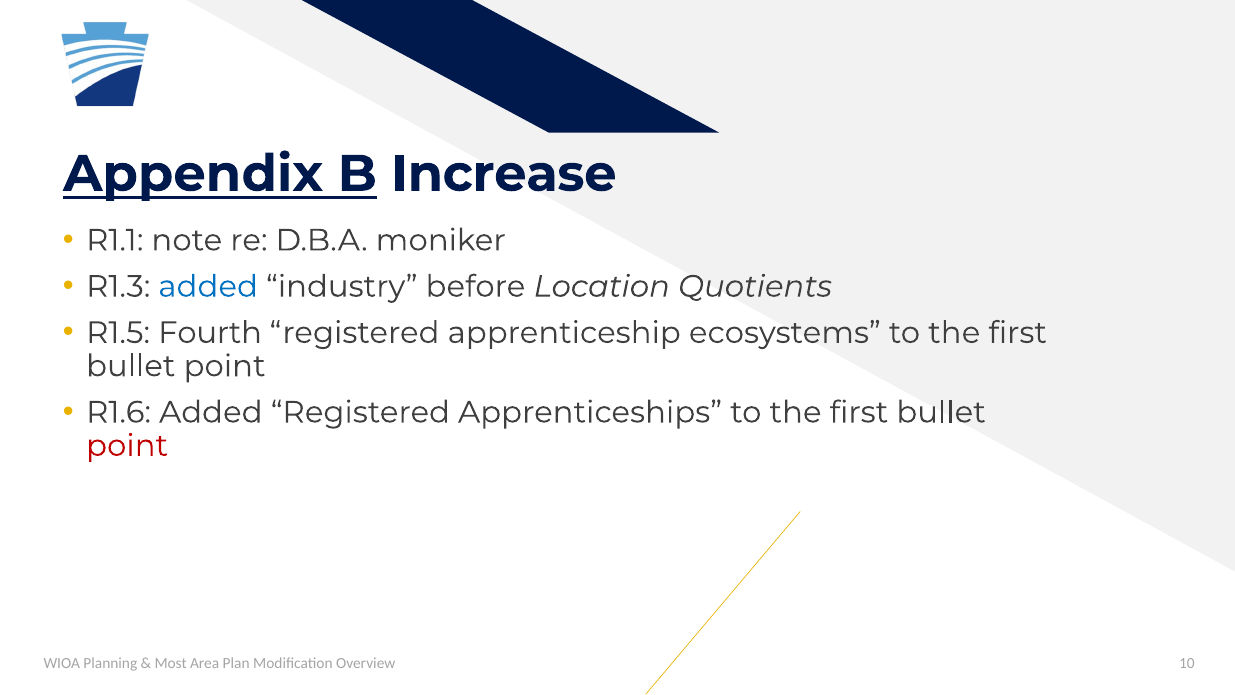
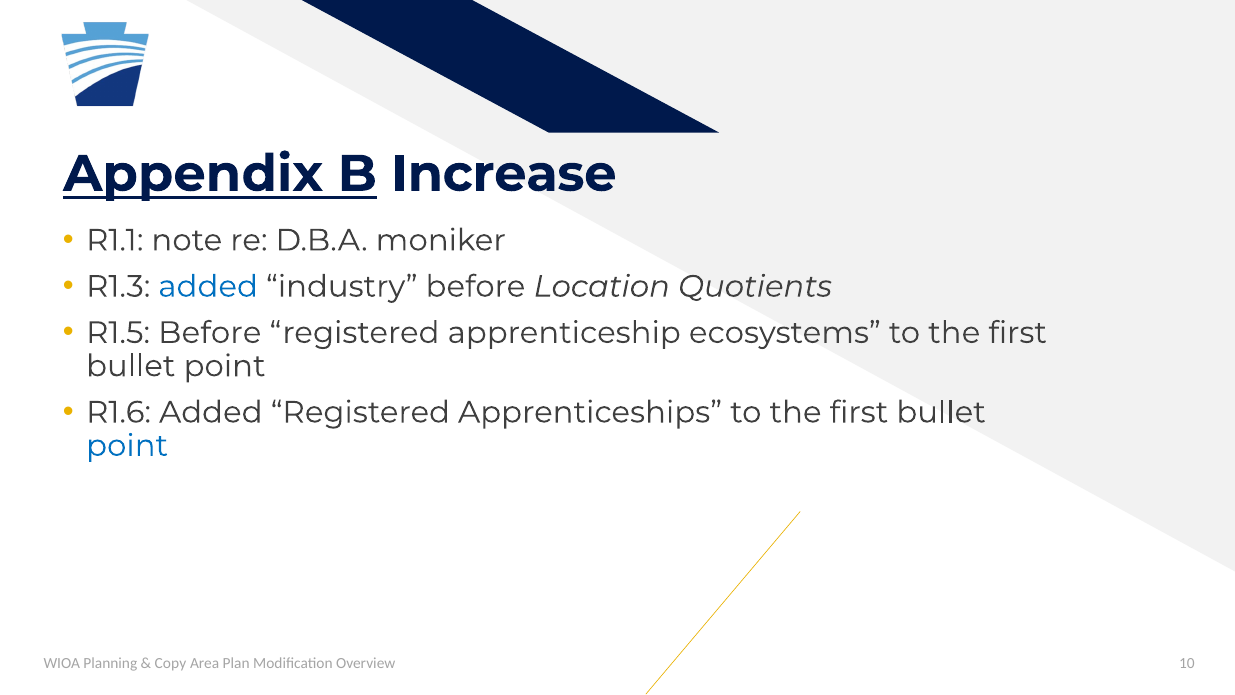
R1.5 Fourth: Fourth -> Before (210, 333)
point colour: red -> blue (127, 445)
Most: Most -> Copy (171, 663)
